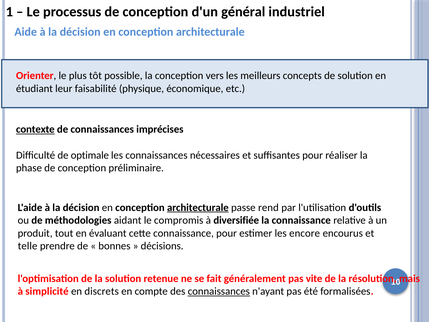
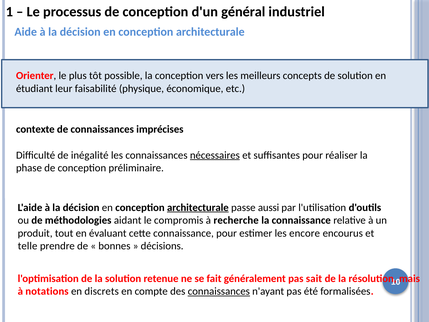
contexte underline: present -> none (35, 129)
optimale: optimale -> inégalité (90, 155)
nécessaires underline: none -> present (215, 155)
rend: rend -> aussi (269, 207)
diversifiée: diversifiée -> recherche (236, 220)
vite: vite -> sait (314, 278)
simplicité: simplicité -> notations (47, 291)
